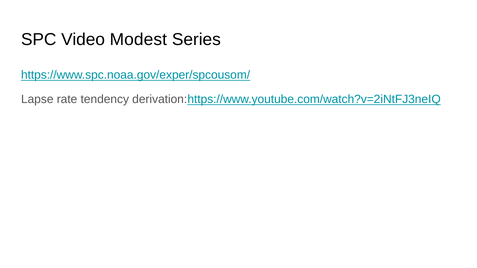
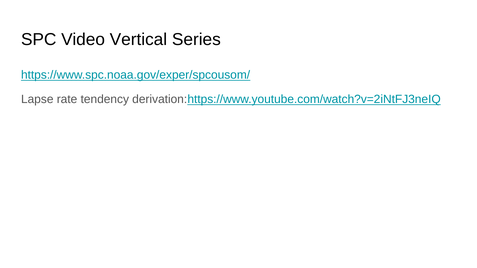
Modest: Modest -> Vertical (138, 40)
